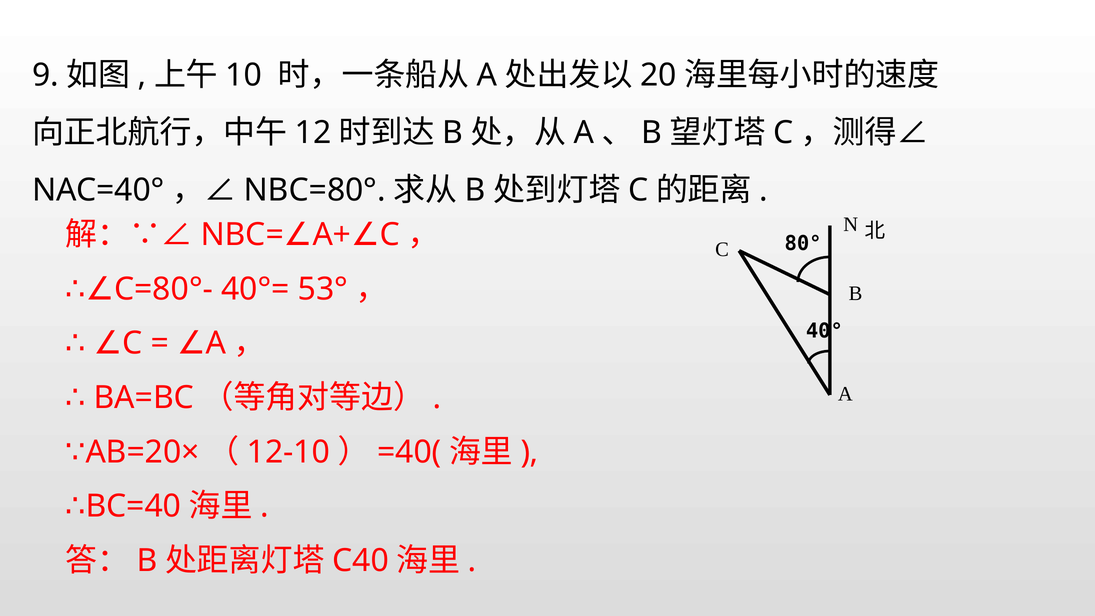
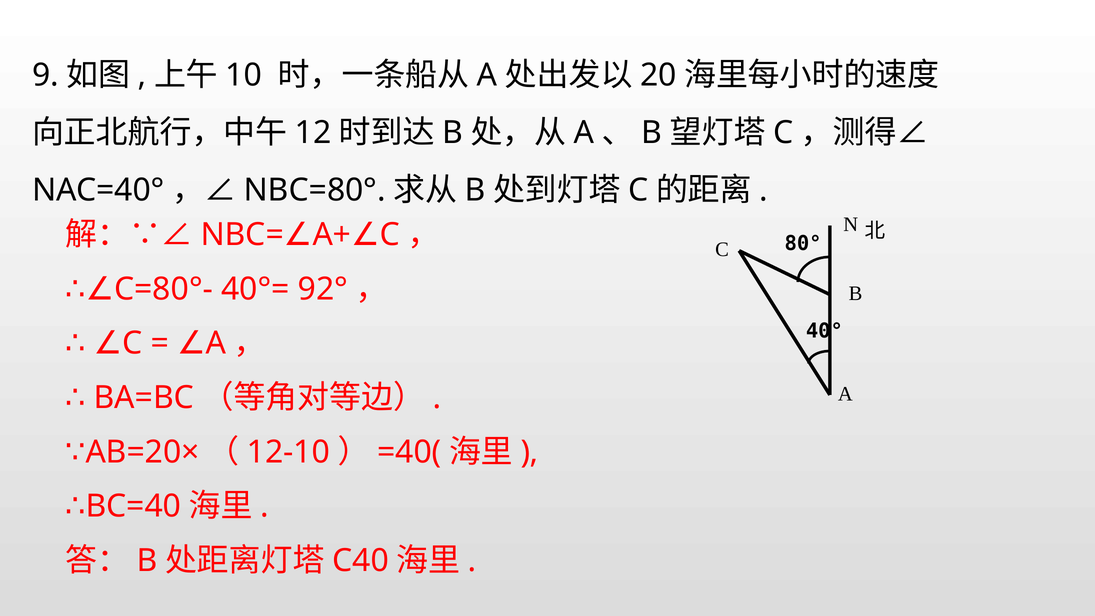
53°: 53° -> 92° (323, 289)
